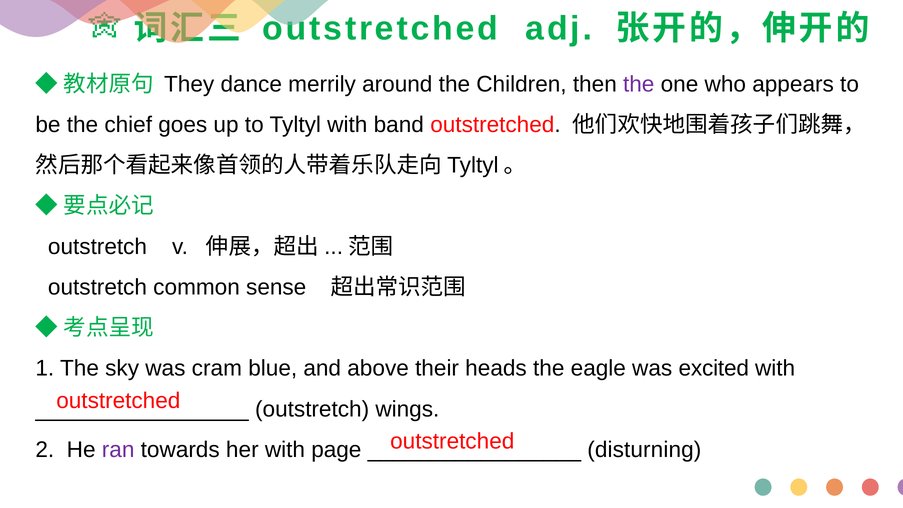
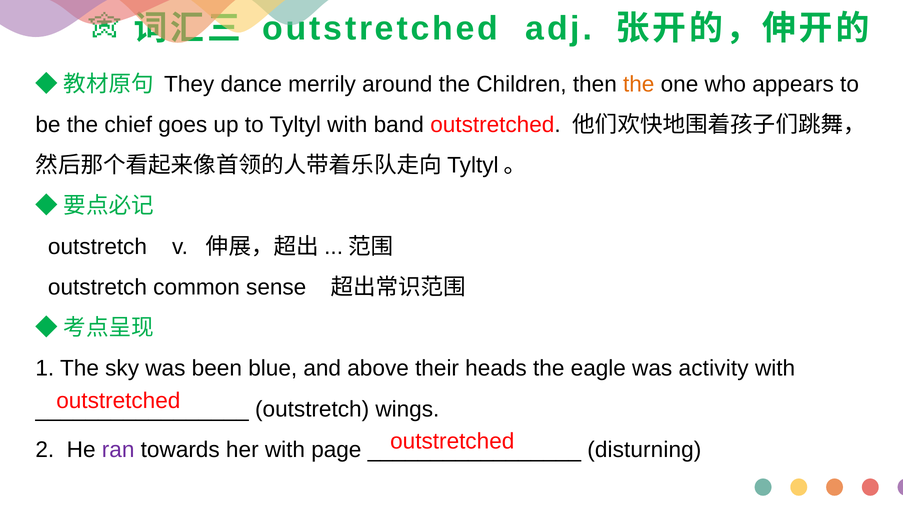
the colour: purple -> orange (639, 84)
cram: cram -> been (217, 368)
excited: excited -> activity (714, 368)
